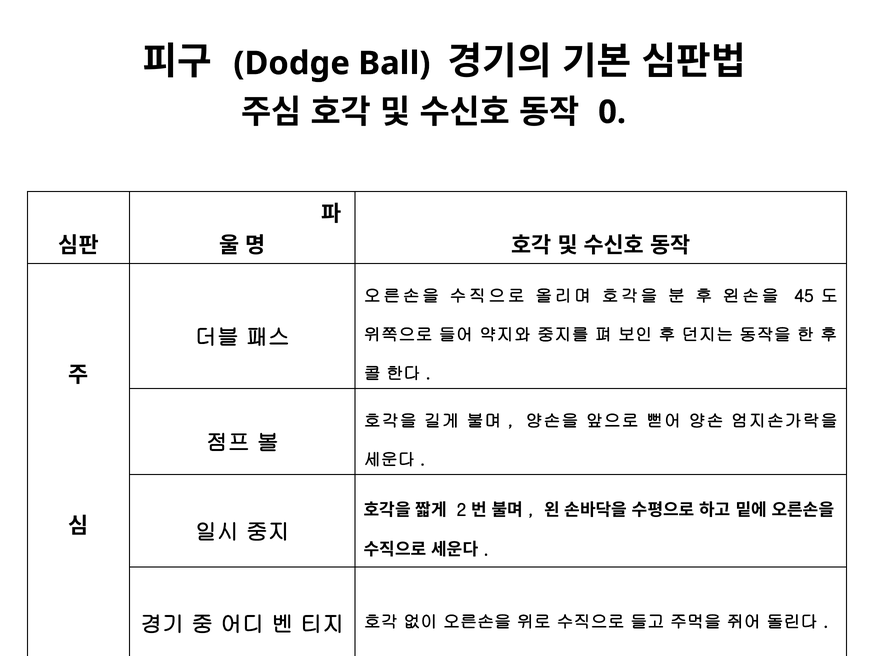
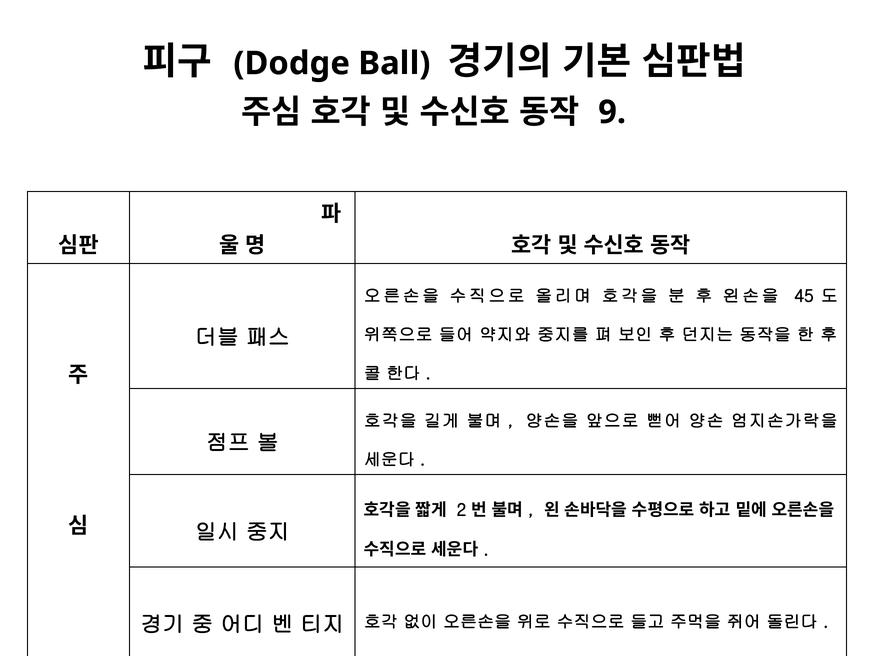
0: 0 -> 9 (612, 112)
